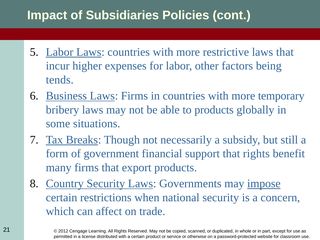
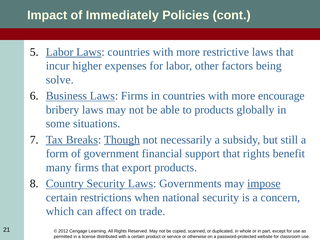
Subsidiaries: Subsidiaries -> Immediately (122, 15)
tends: tends -> solve (60, 80)
temporary: temporary -> encourage (281, 96)
Though underline: none -> present (122, 140)
